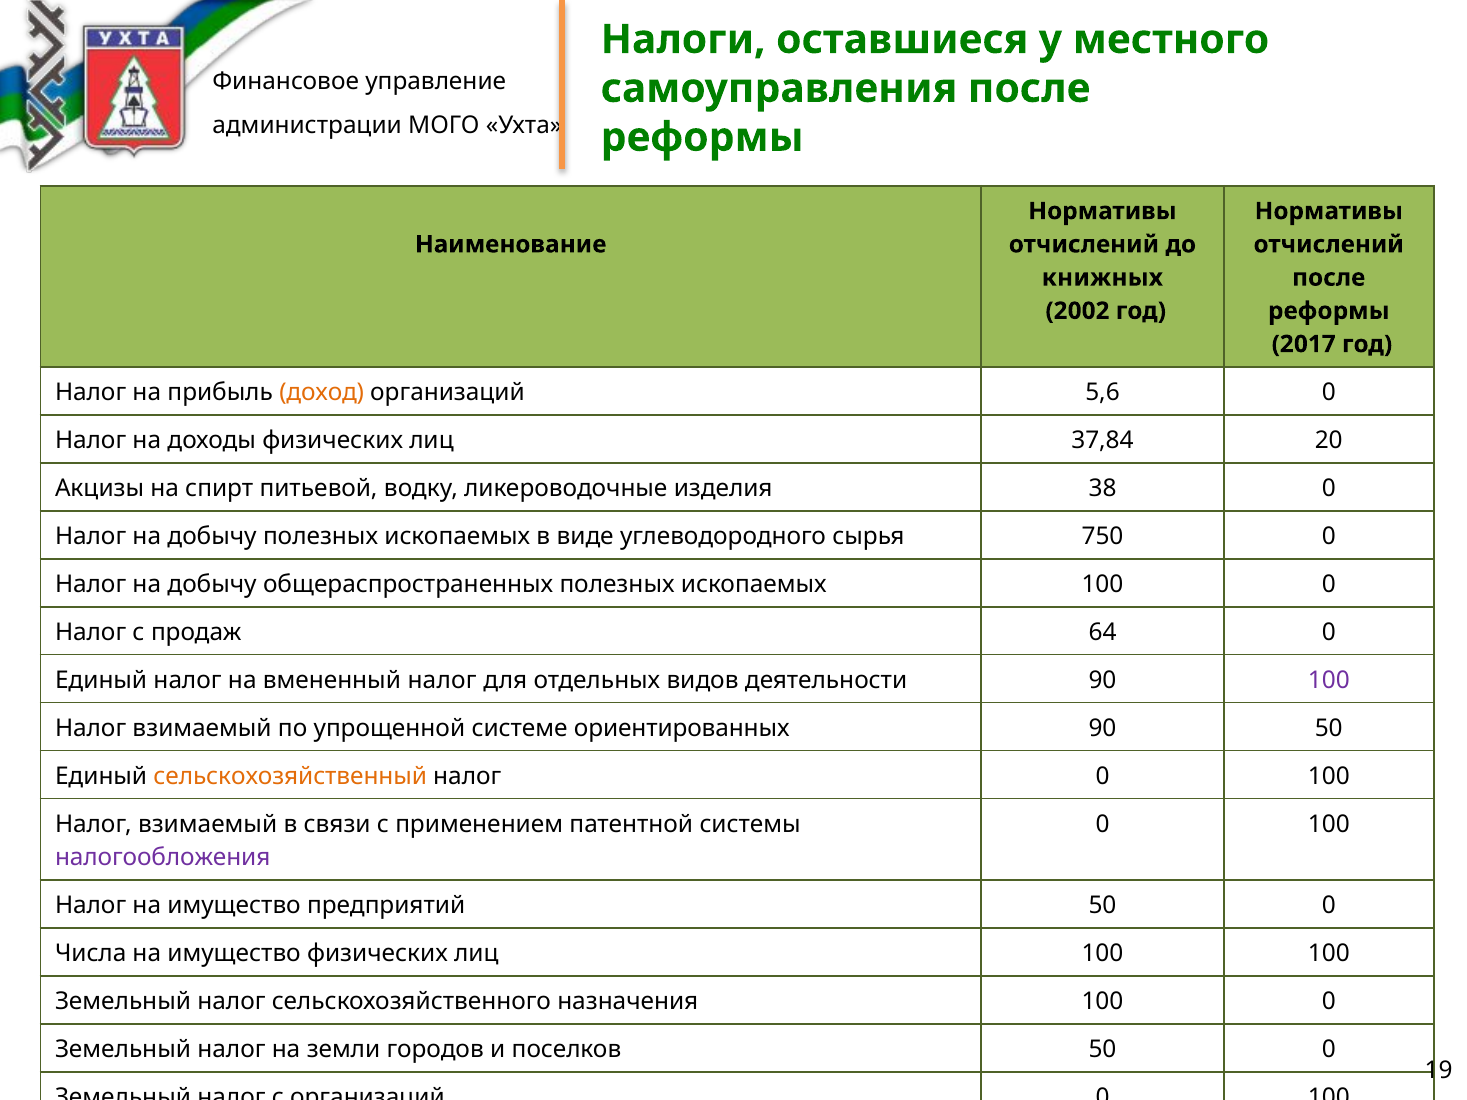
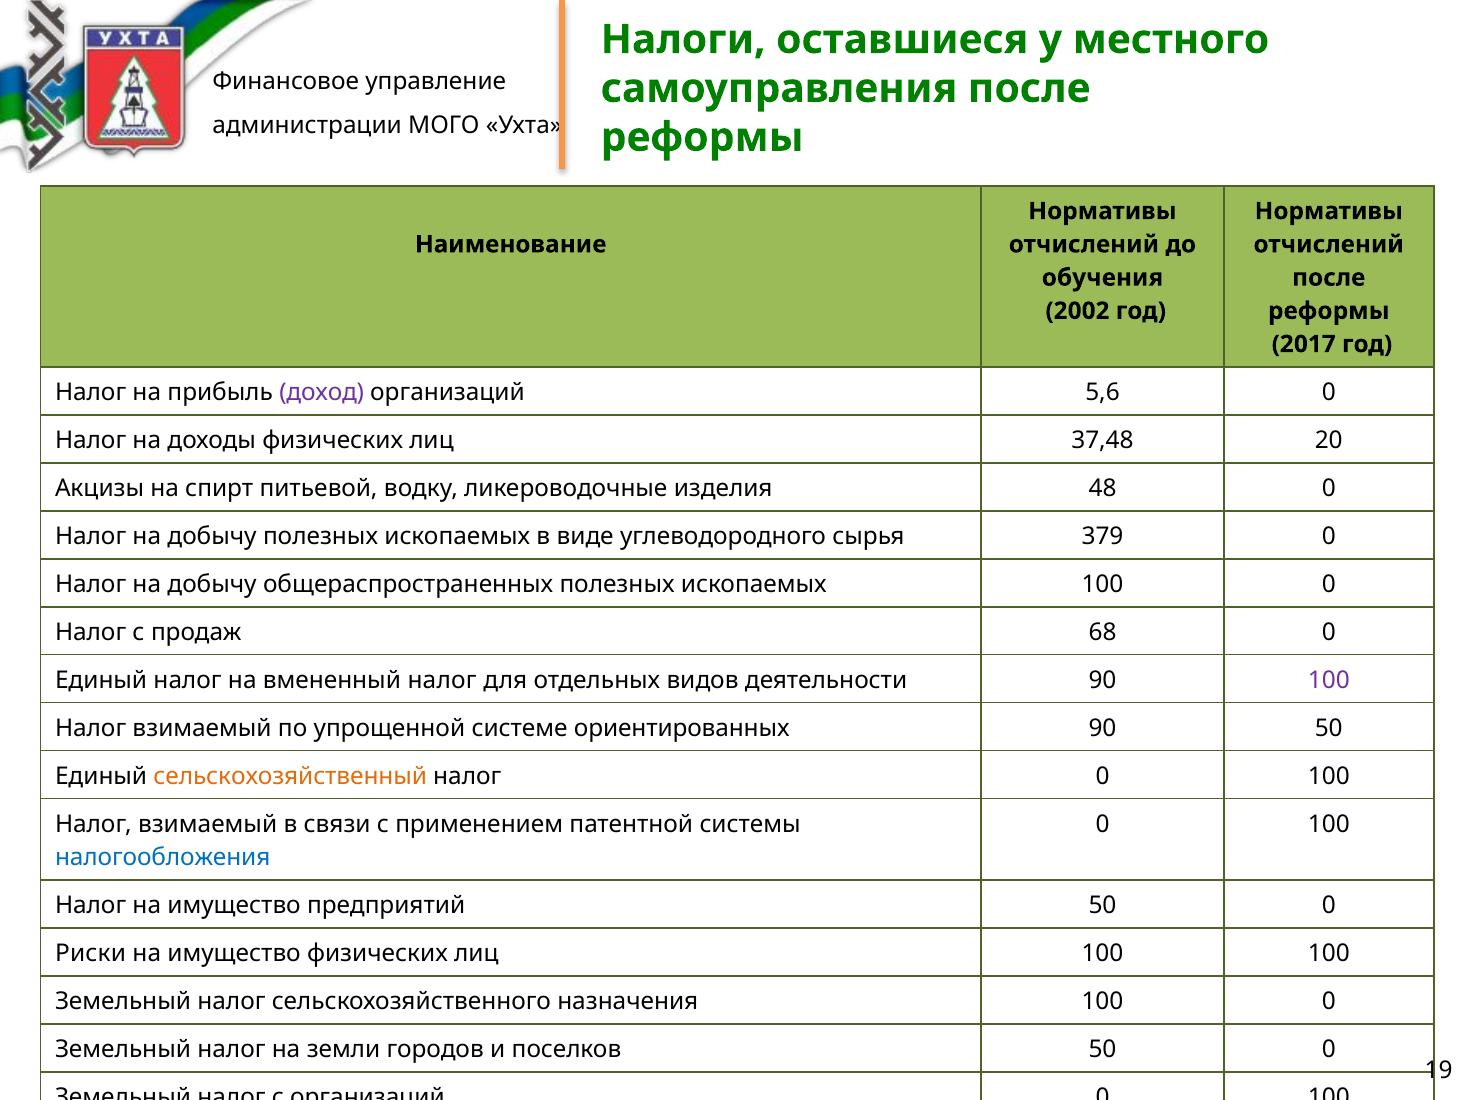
книжных: книжных -> обучения (1102, 278)
доход colour: orange -> purple (322, 392)
37,84: 37,84 -> 37,48 (1102, 440)
38: 38 -> 48 (1103, 488)
750: 750 -> 379 (1103, 536)
64: 64 -> 68 (1103, 632)
налогообложения colour: purple -> blue (163, 857)
Числа: Числа -> Риски (91, 953)
